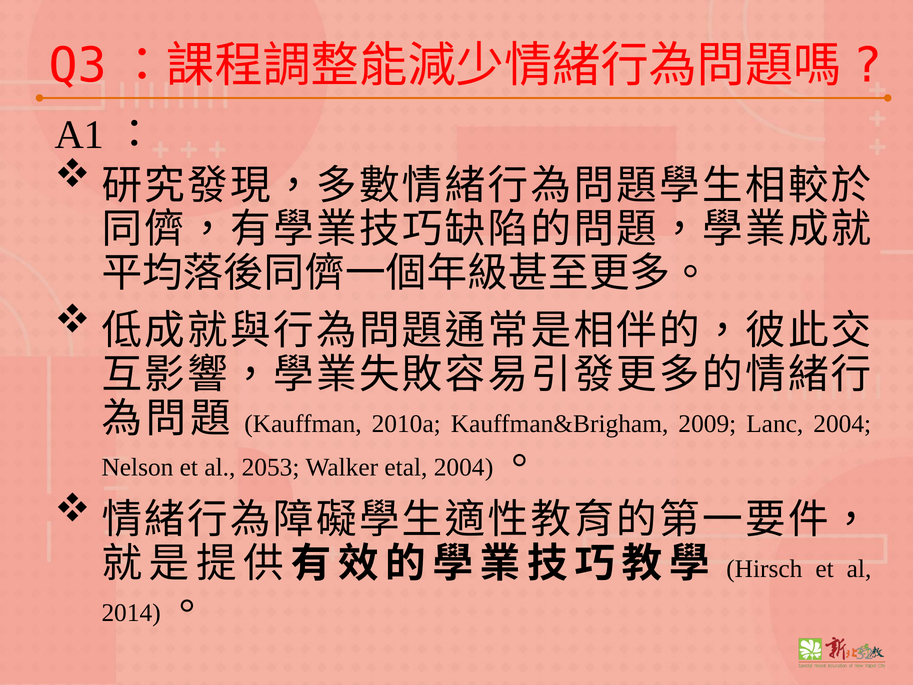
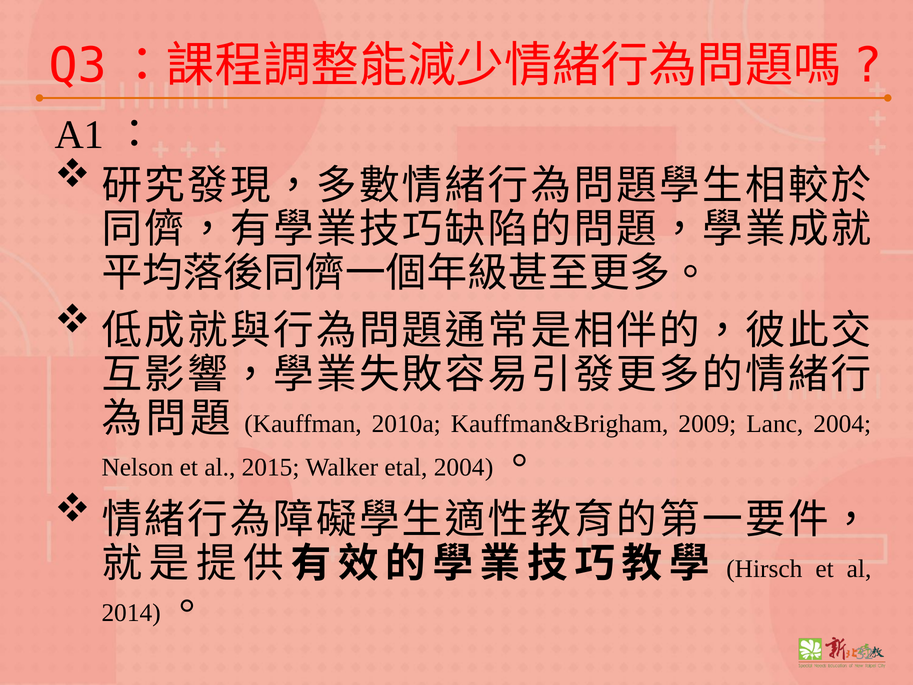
2053: 2053 -> 2015 (271, 467)
